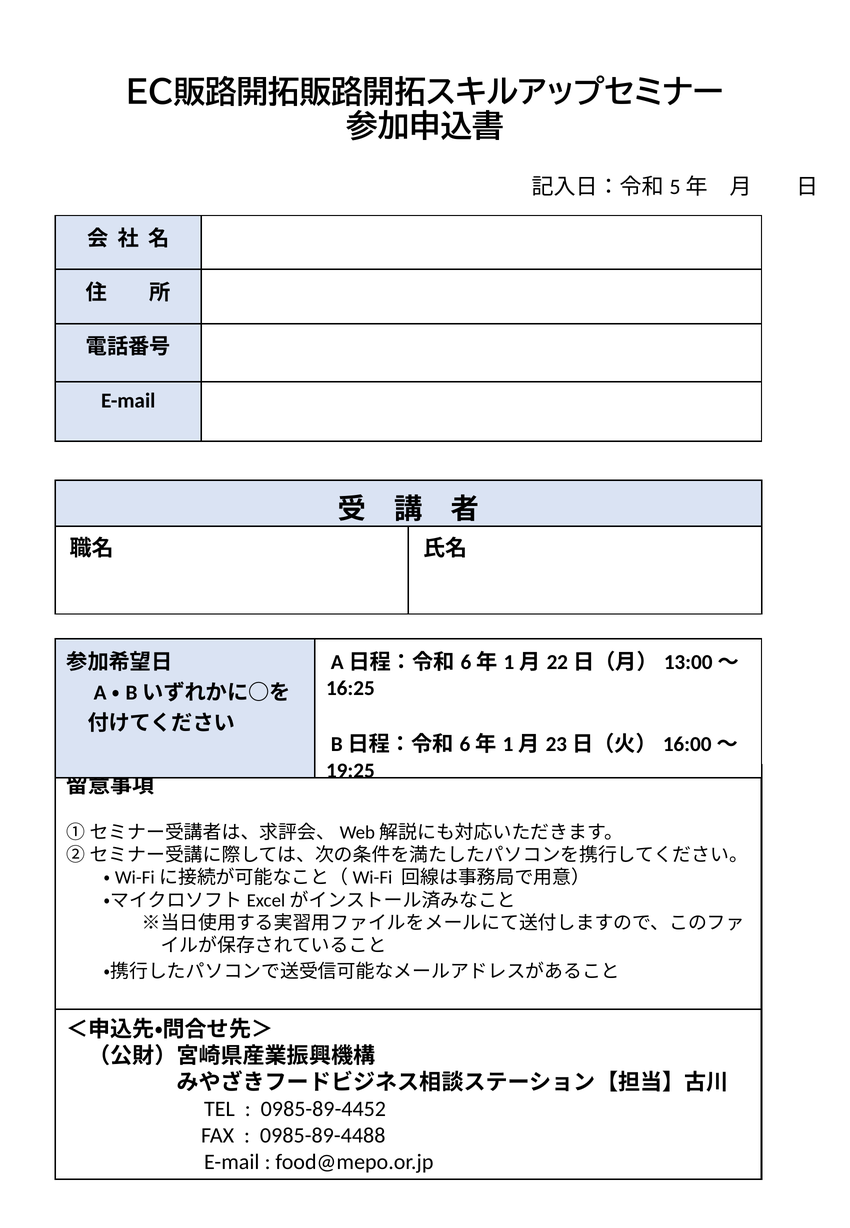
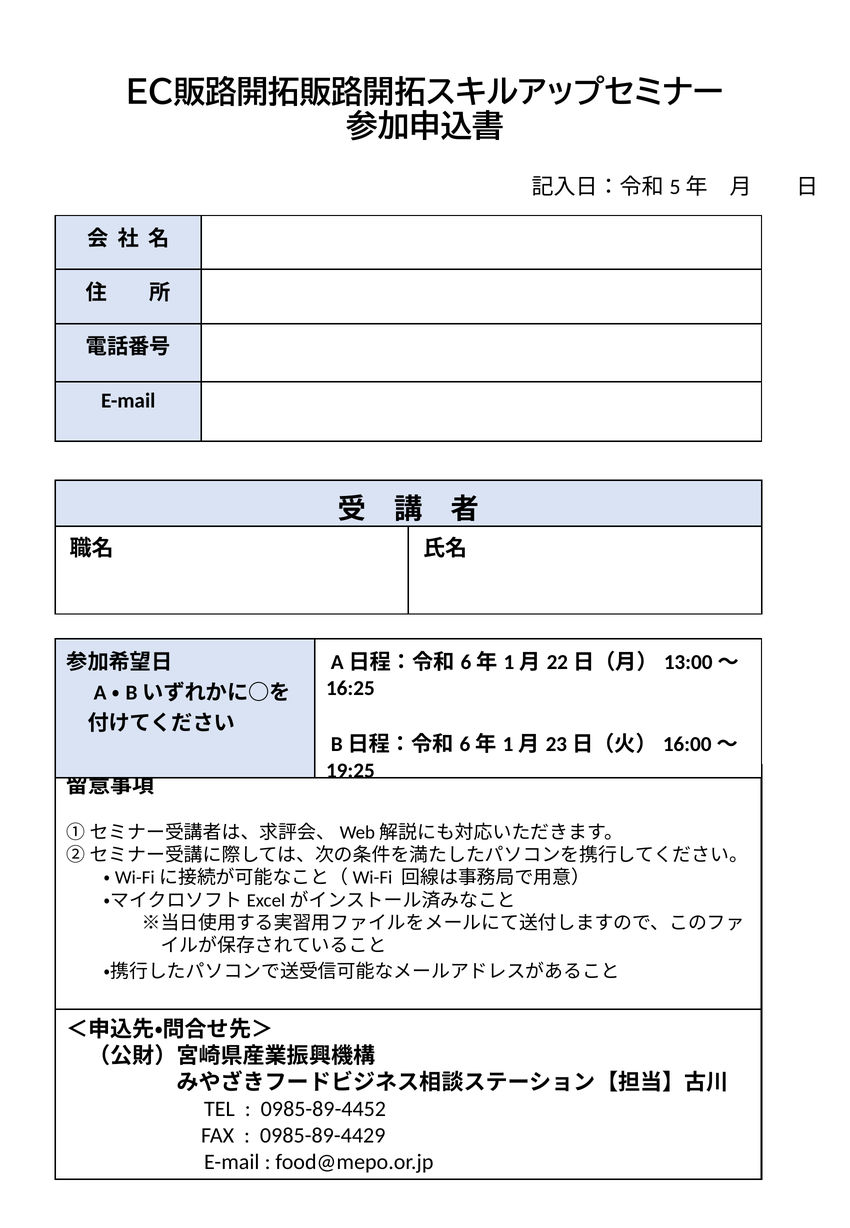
0985-89-4488: 0985-89-4488 -> 0985-89-4429 (323, 1135)
